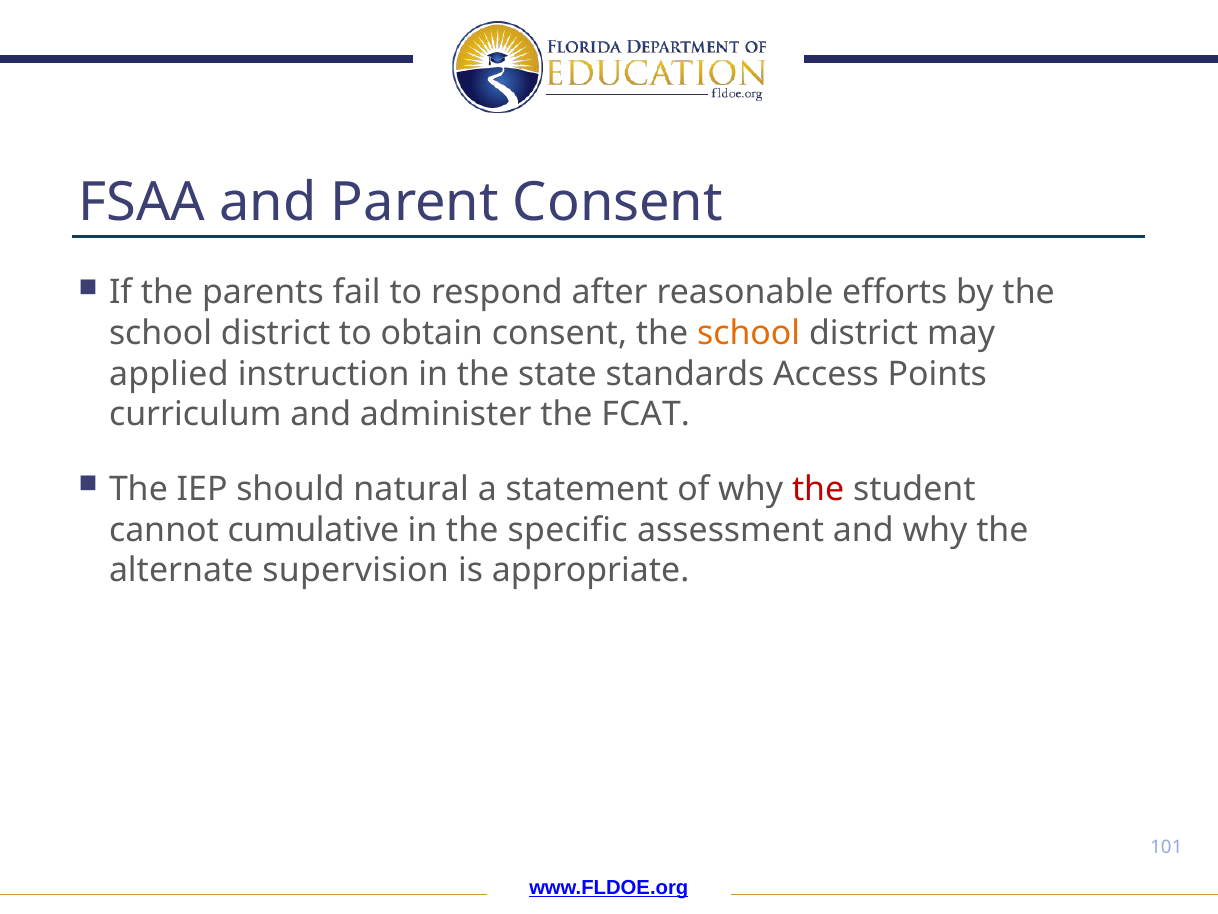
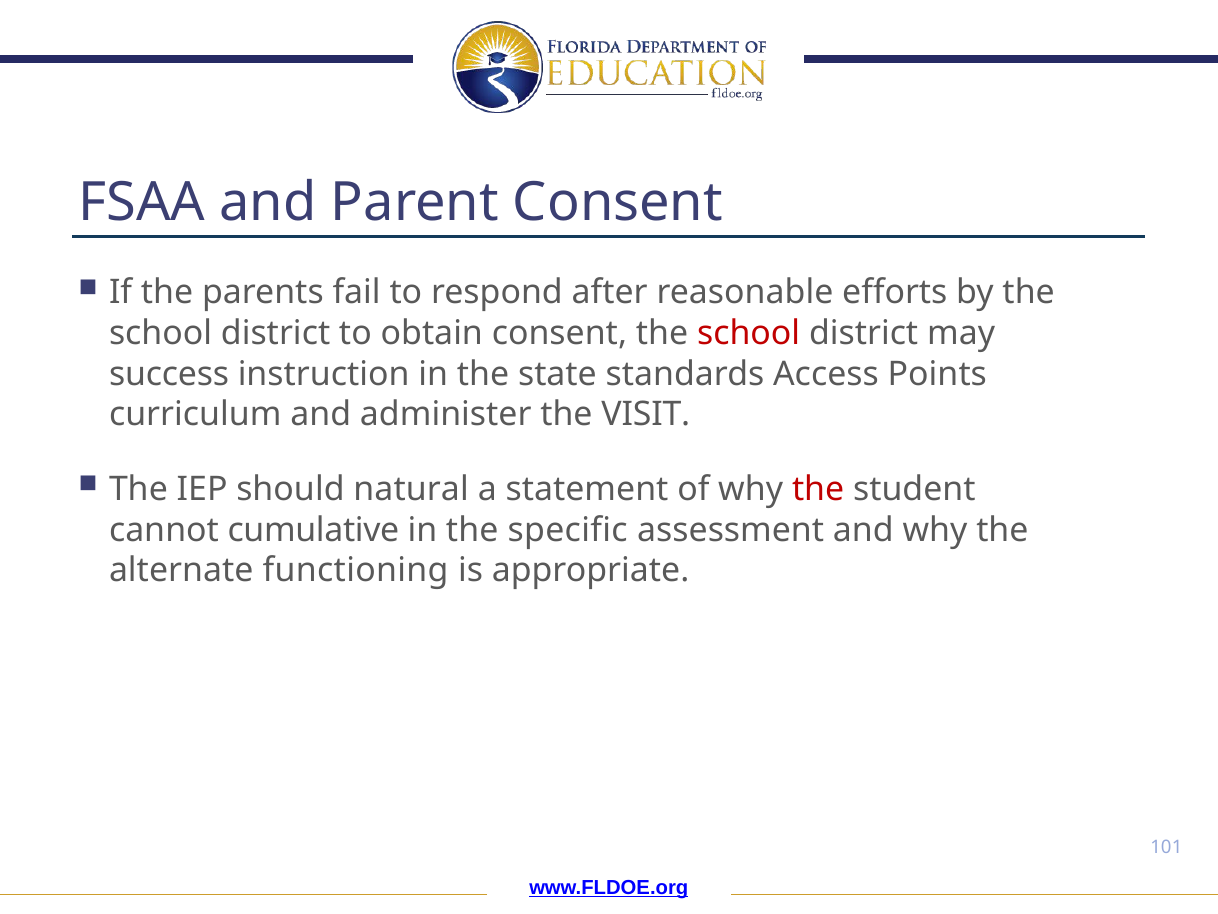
school colour: orange -> red (749, 333)
applied: applied -> success (169, 374)
FCAT: FCAT -> VISIT (646, 415)
supervision: supervision -> functioning (356, 570)
